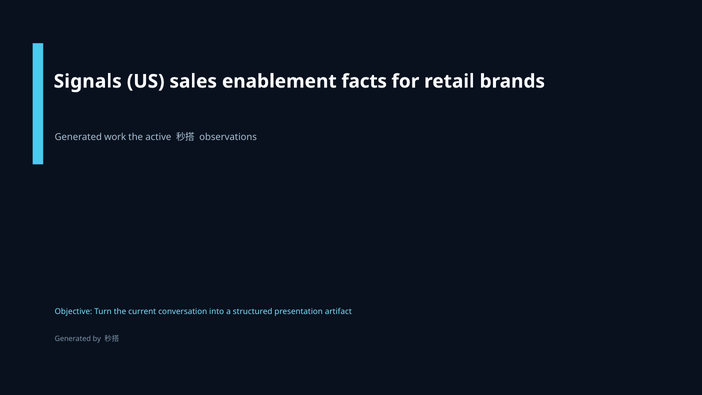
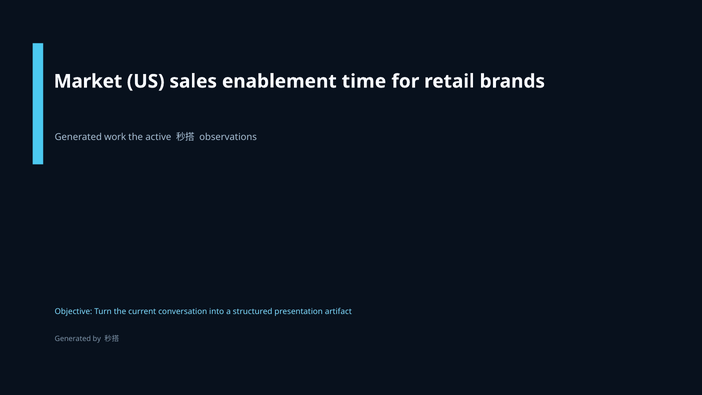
Signals: Signals -> Market (88, 81)
facts: facts -> time (364, 81)
